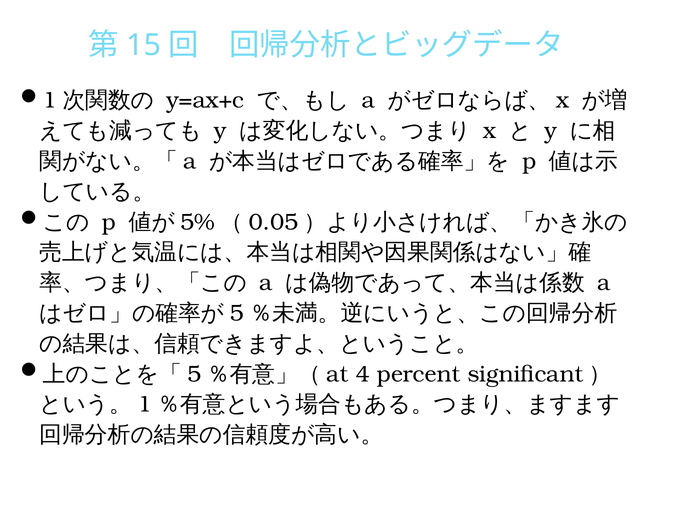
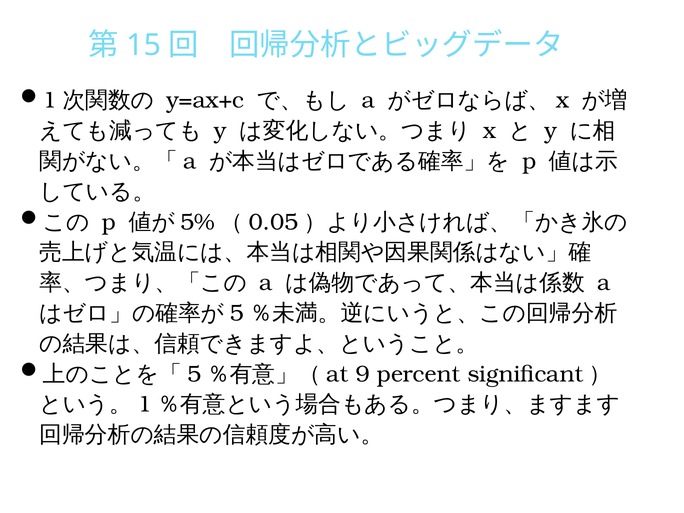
4: 4 -> 9 (363, 374)
